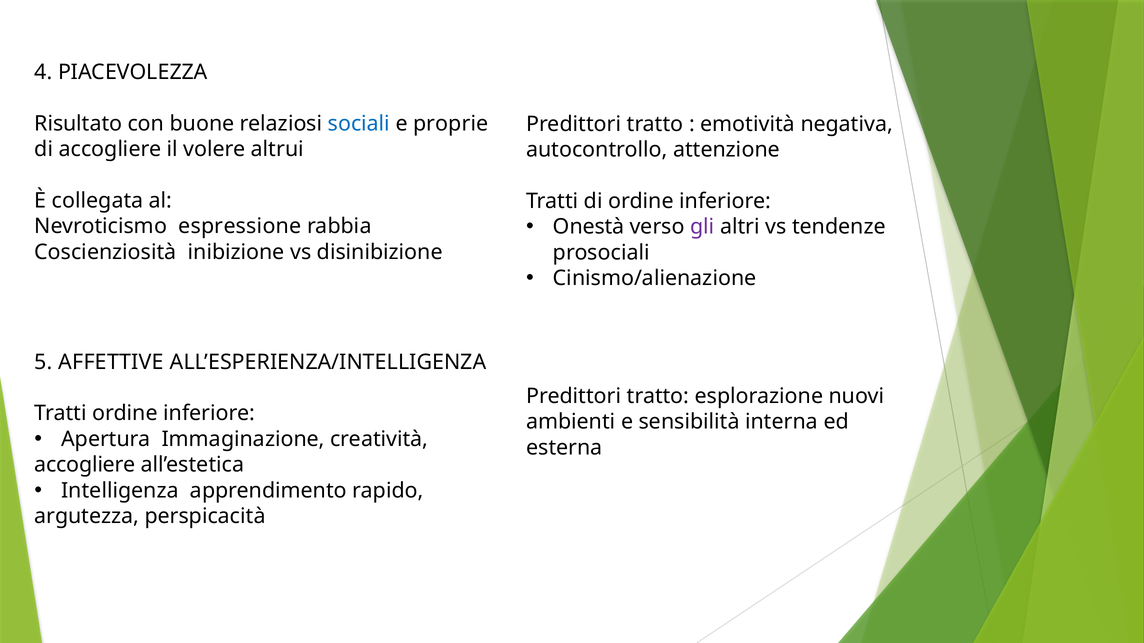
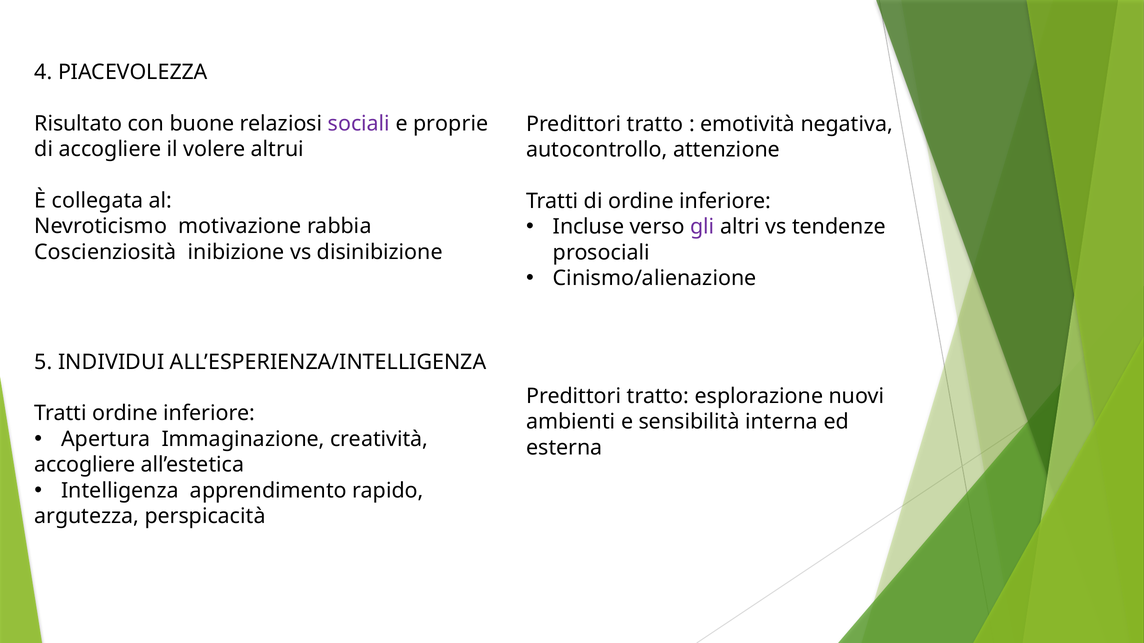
sociali colour: blue -> purple (359, 124)
Onestà: Onestà -> Incluse (589, 227)
espressione: espressione -> motivazione (240, 227)
AFFETTIVE: AFFETTIVE -> INDIVIDUI (111, 362)
